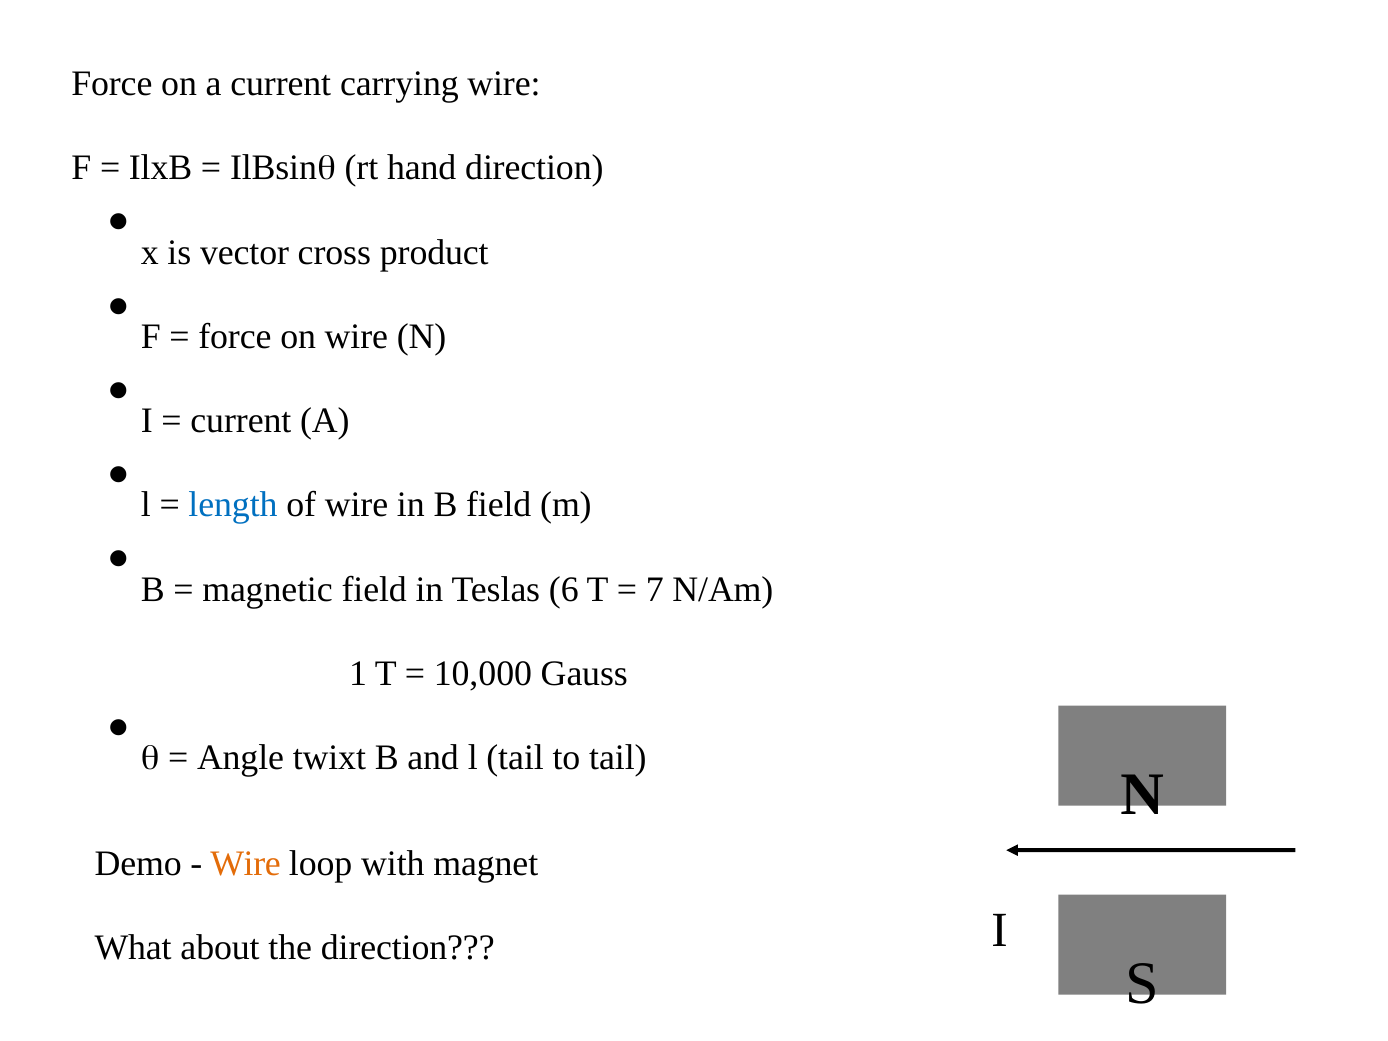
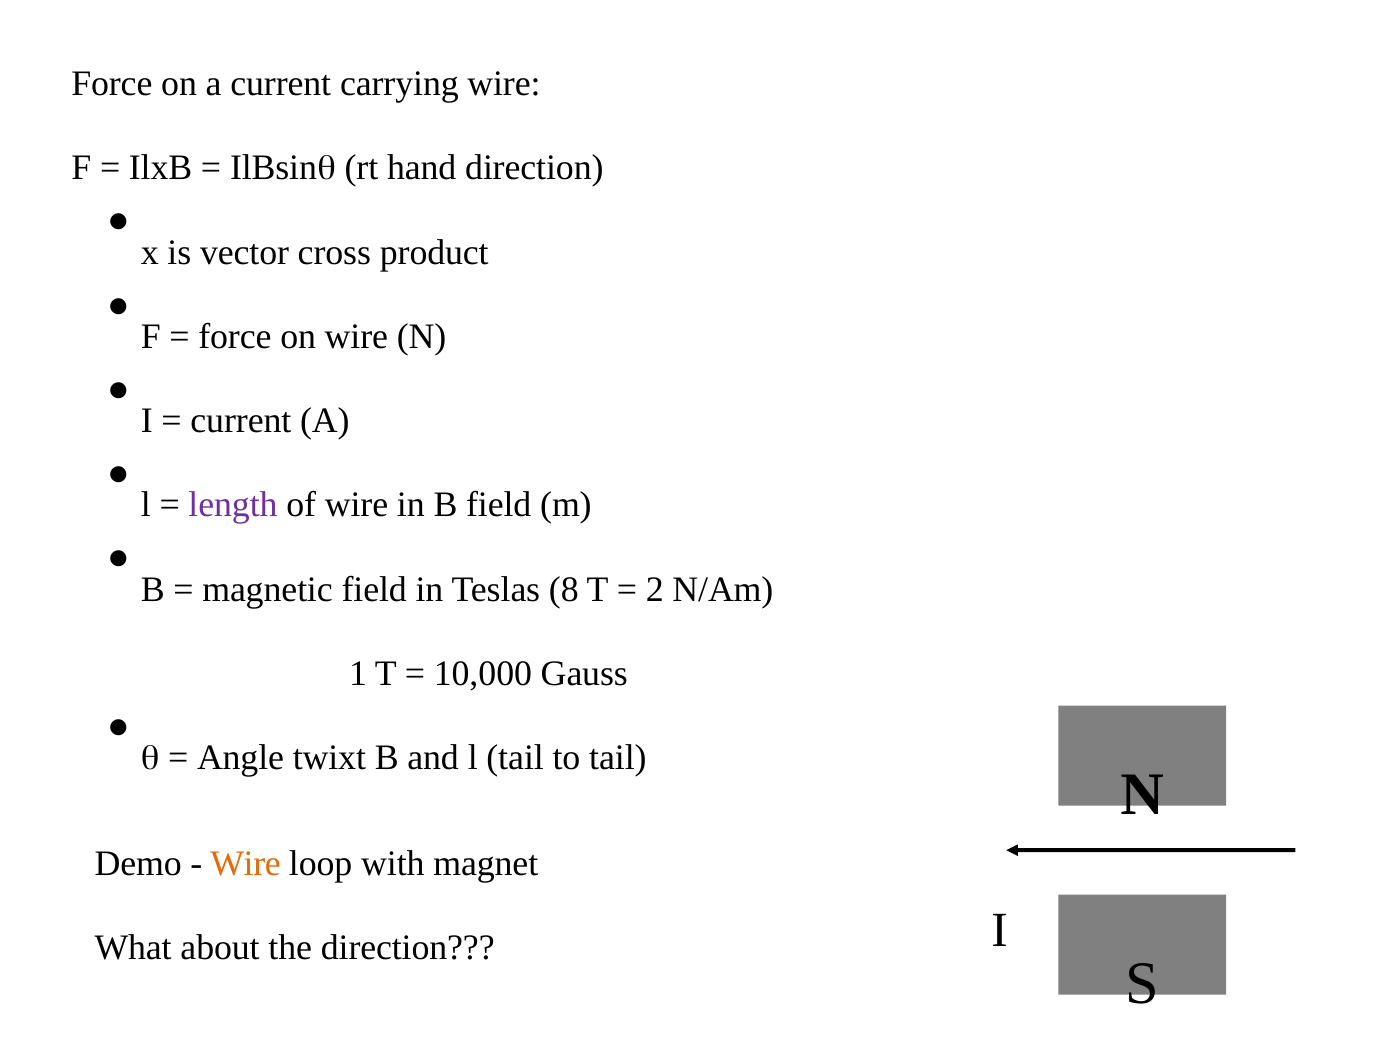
length colour: blue -> purple (233, 505)
6: 6 -> 8 (564, 589)
7: 7 -> 2 (655, 589)
